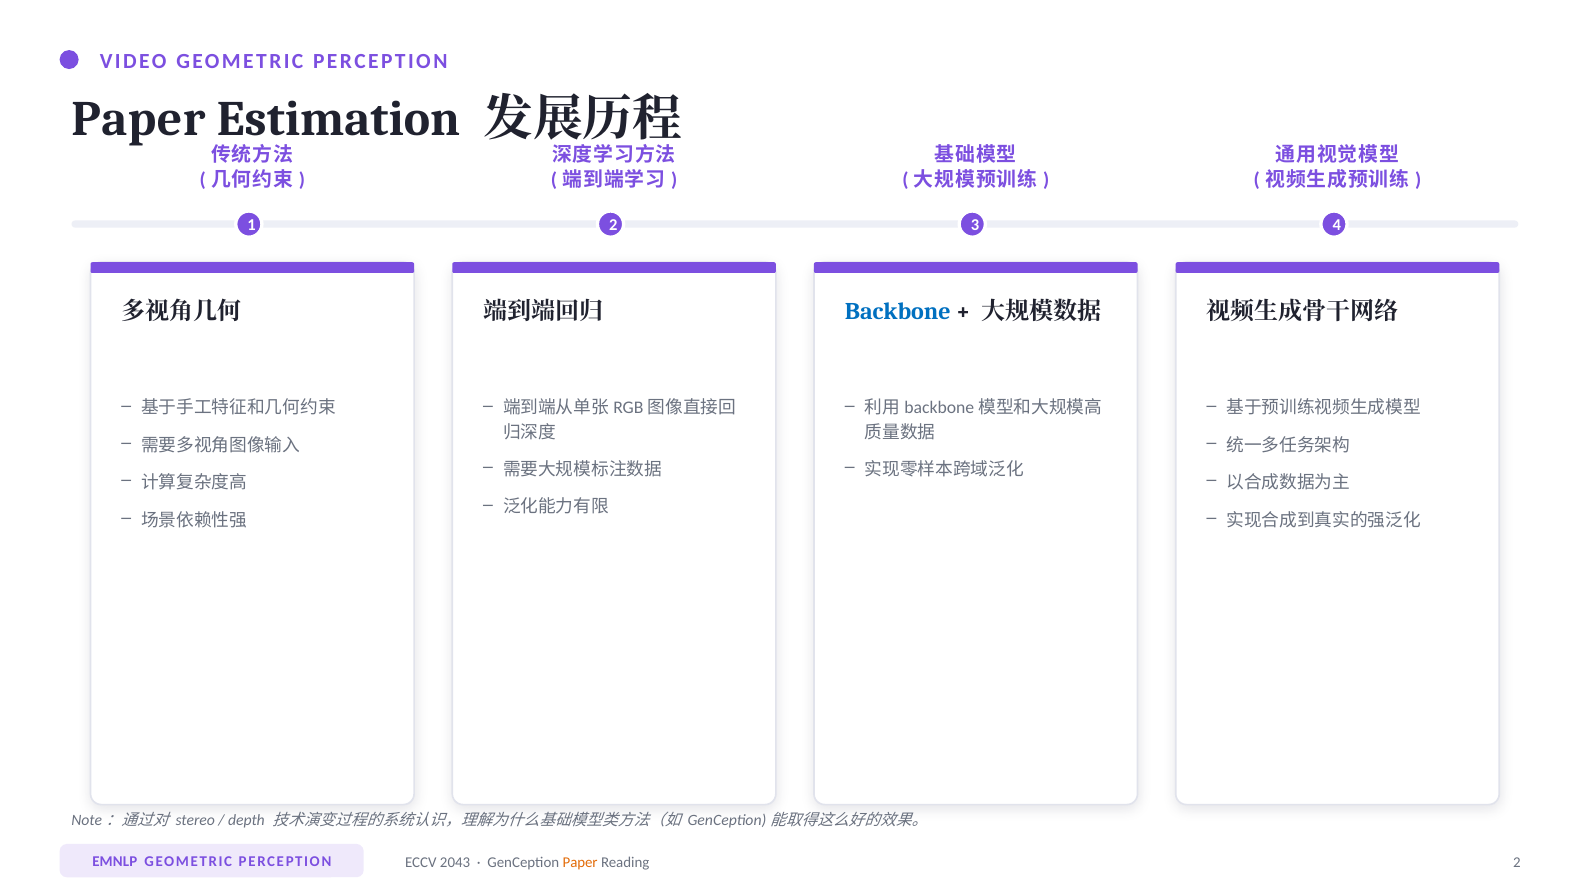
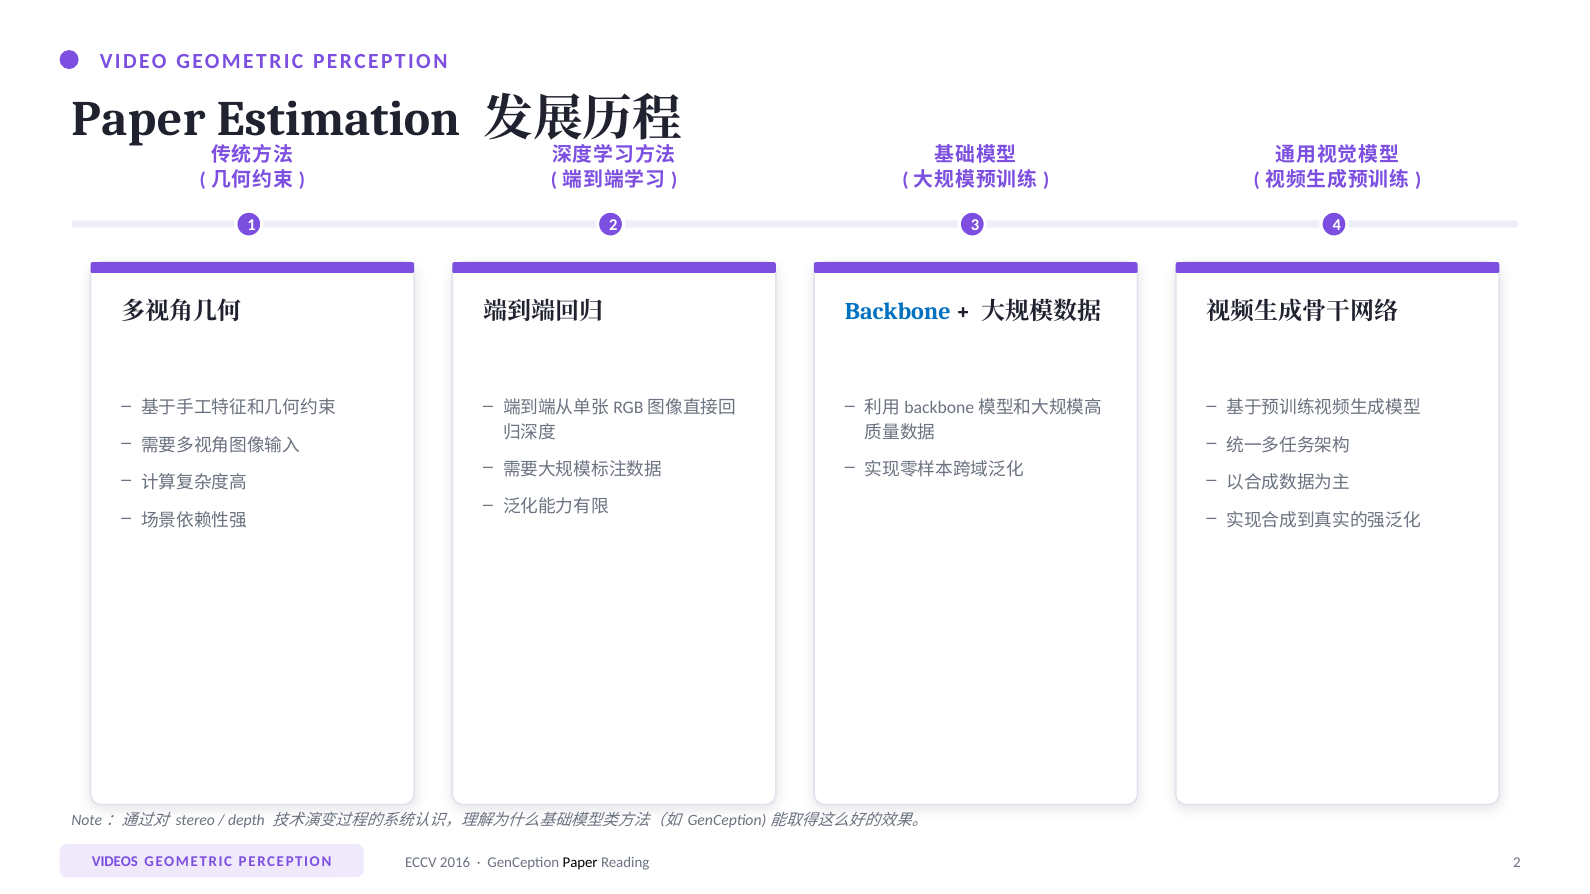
EMNLP: EMNLP -> VIDEOS (115, 862)
2043: 2043 -> 2016 (455, 863)
Paper colour: orange -> black (580, 863)
